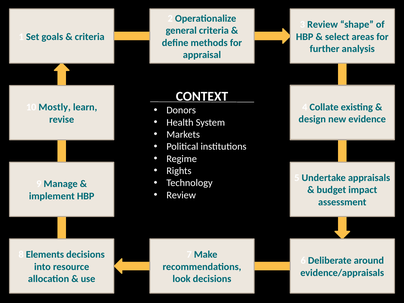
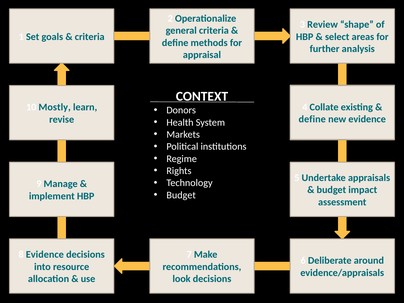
design: design -> define (312, 119)
Review: Review -> Budget (181, 195)
8 Elements: Elements -> Evidence (45, 255)
